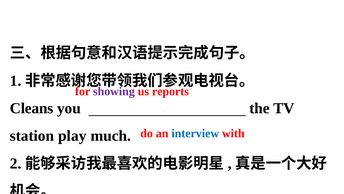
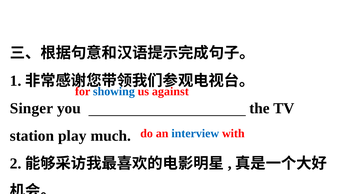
showing colour: purple -> blue (114, 91)
reports: reports -> against (170, 91)
Cleans: Cleans -> Singer (32, 108)
